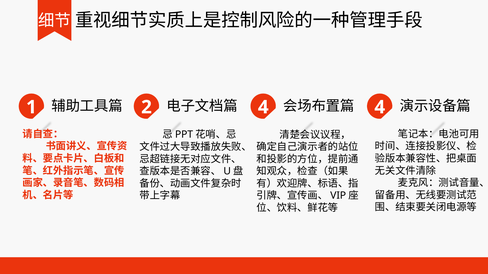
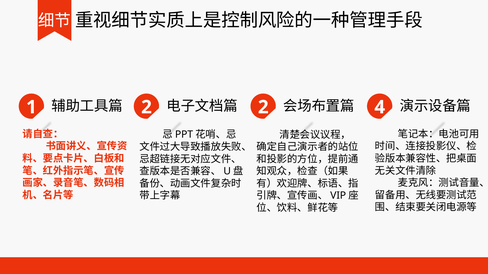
4: 4 -> 2 (263, 107)
